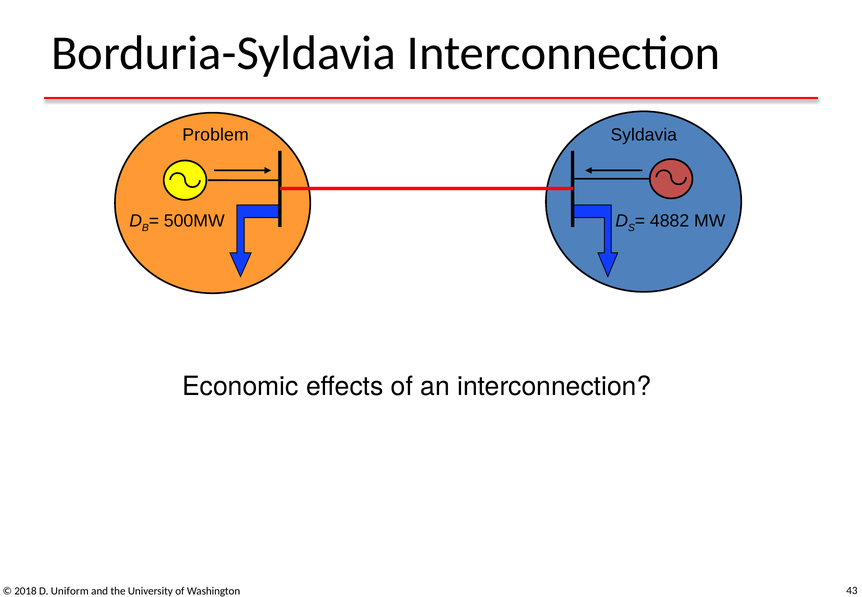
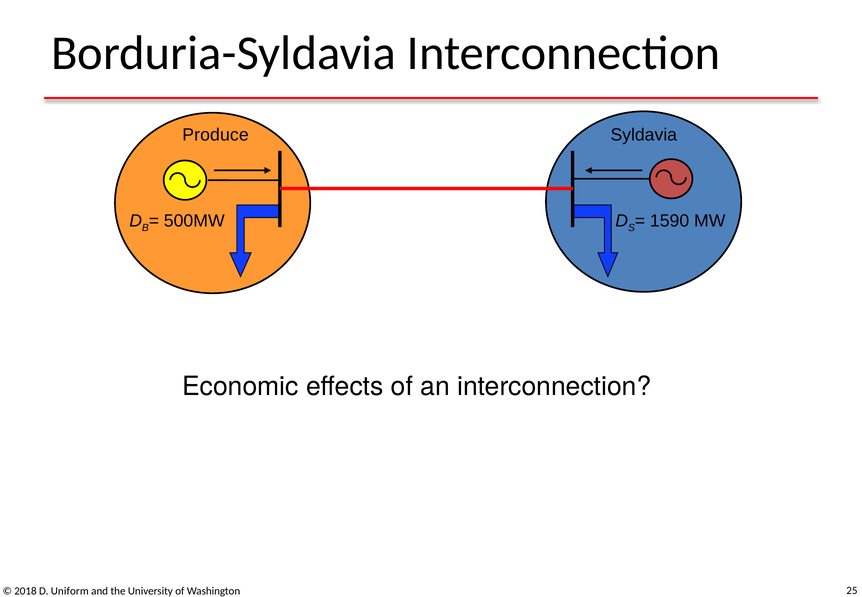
Problem: Problem -> Produce (216, 135)
4882: 4882 -> 1590 (670, 221)
43: 43 -> 25 (852, 590)
